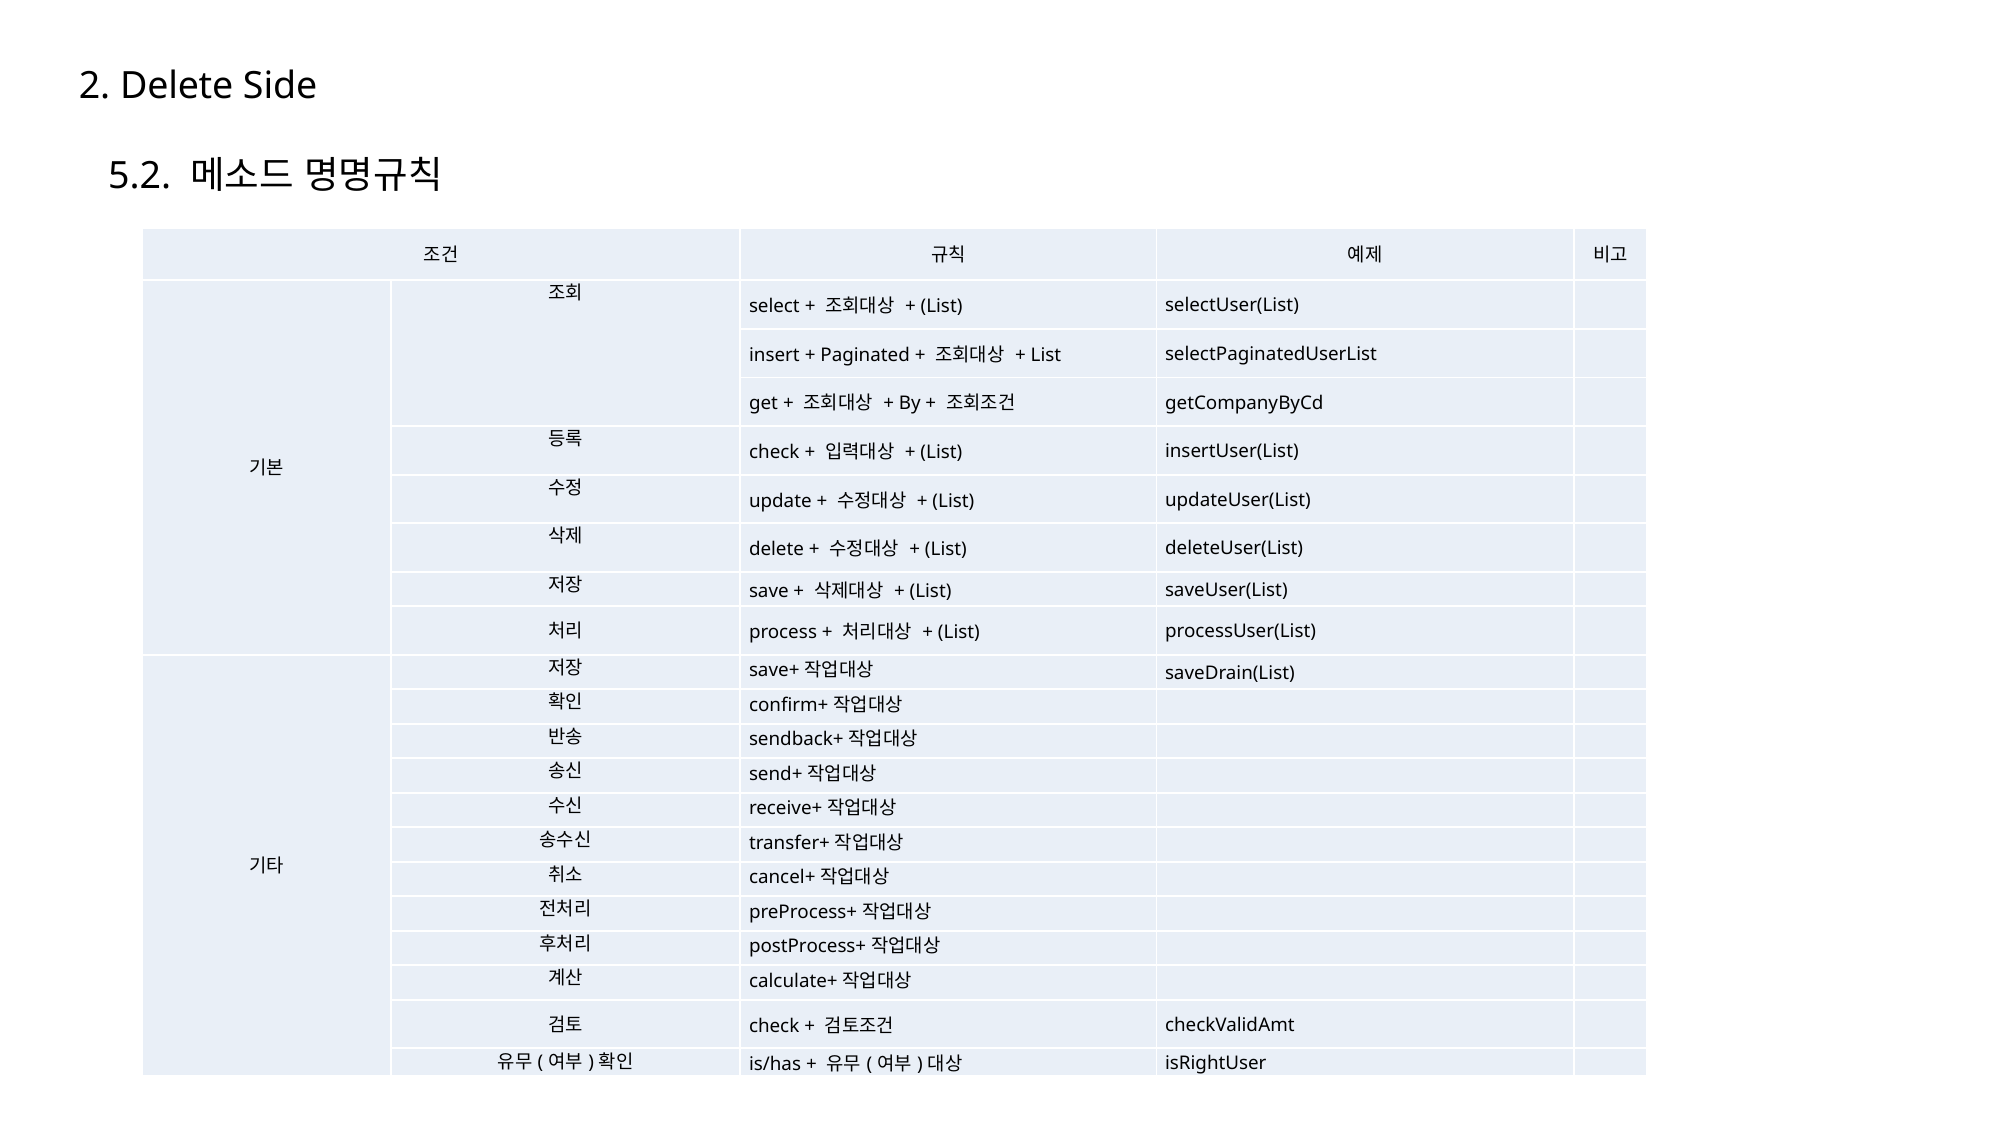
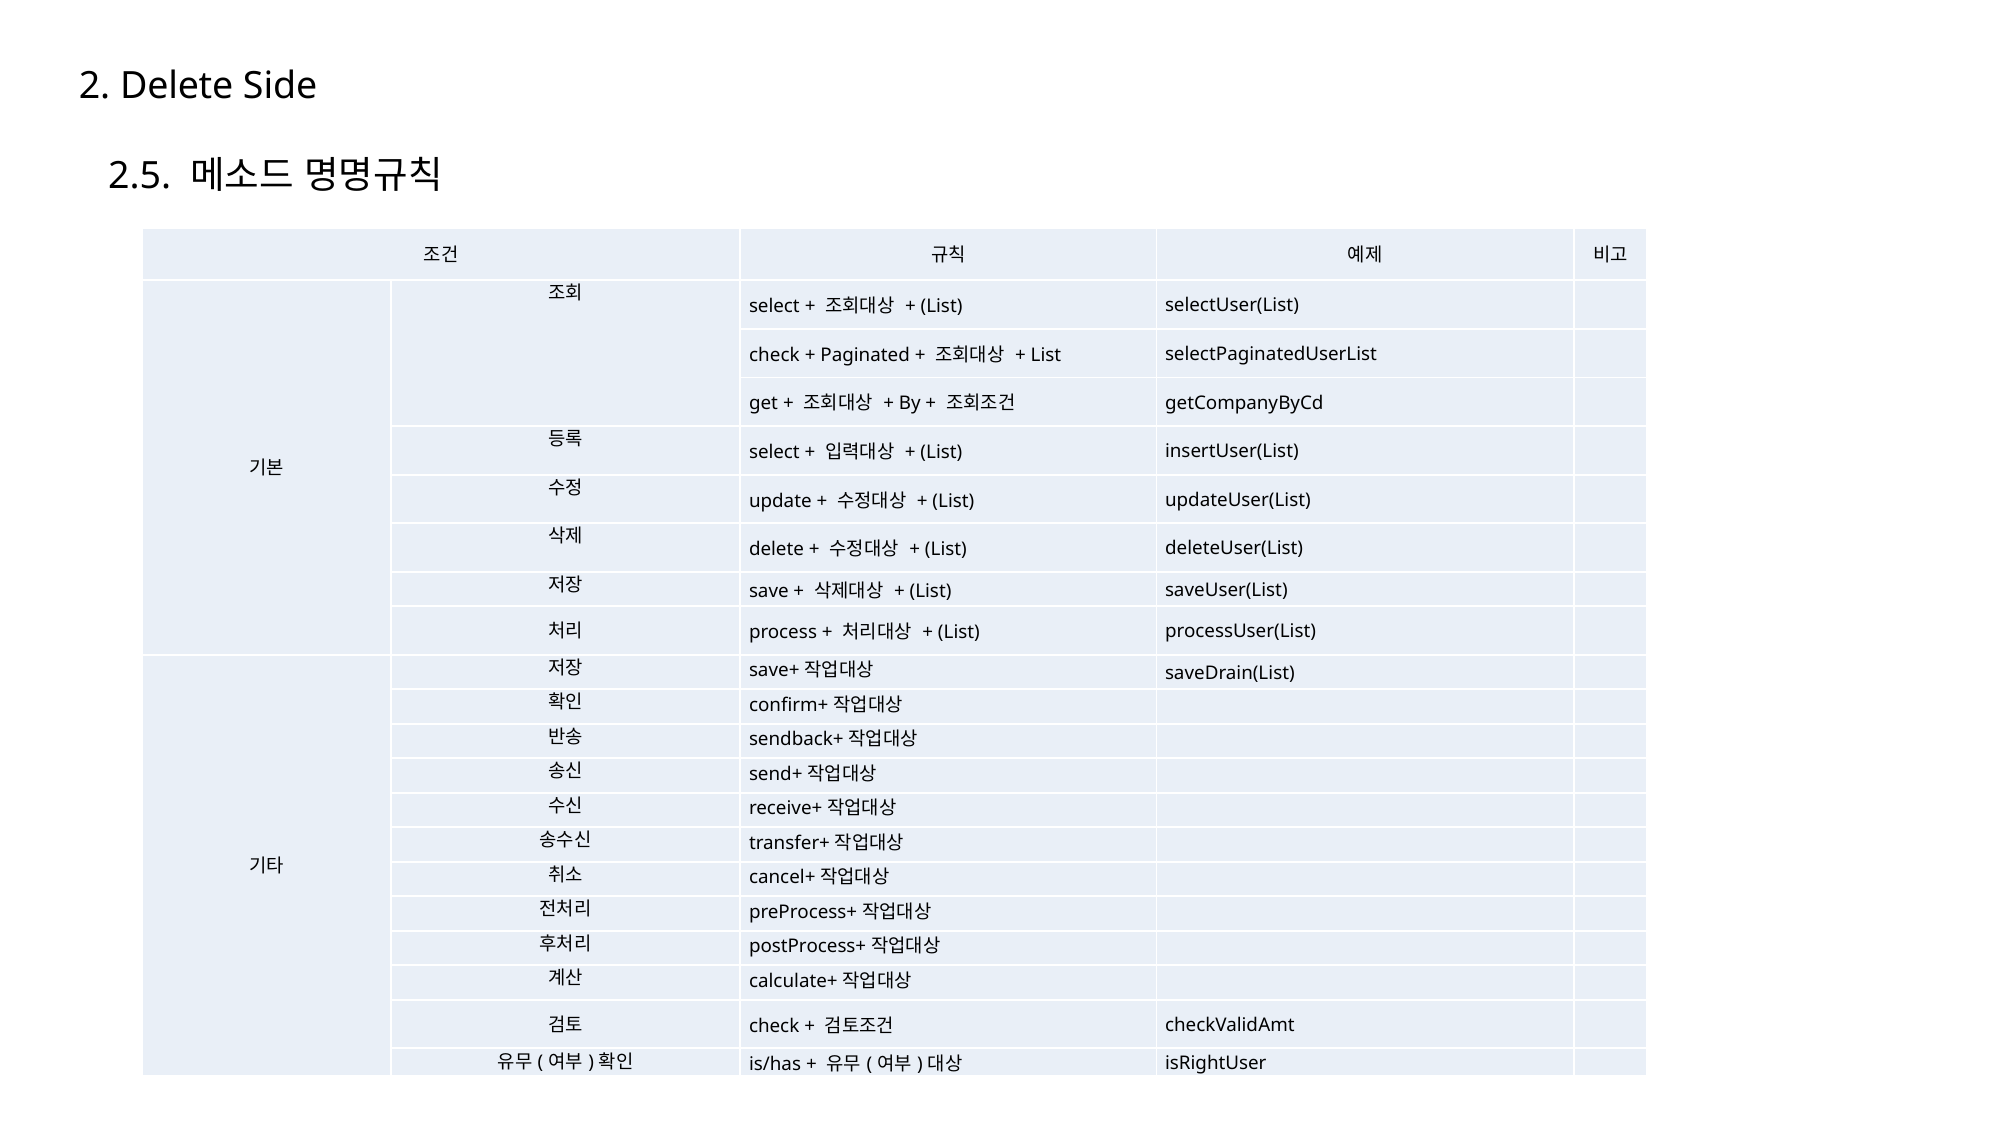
5.2: 5.2 -> 2.5 (140, 176)
insert: insert -> check (774, 355)
check: check -> select (774, 452)
